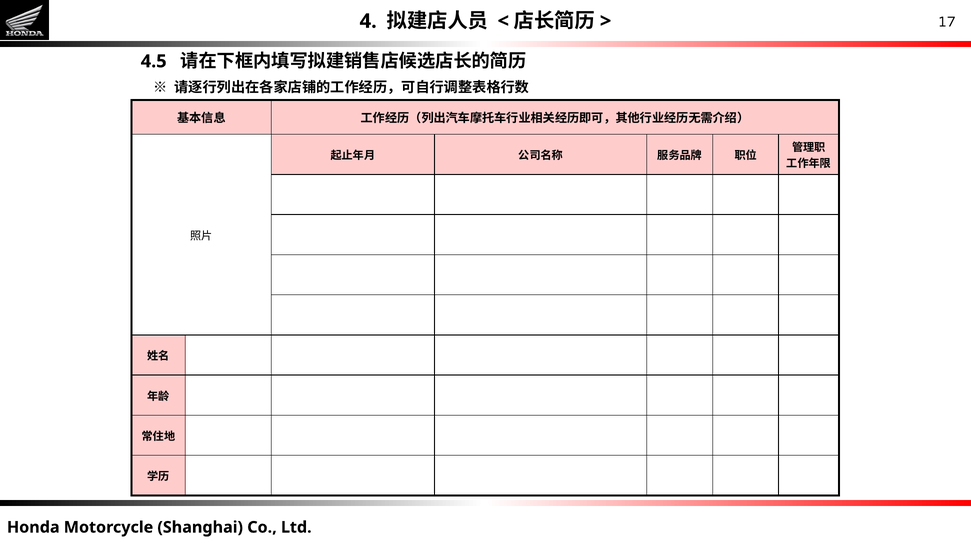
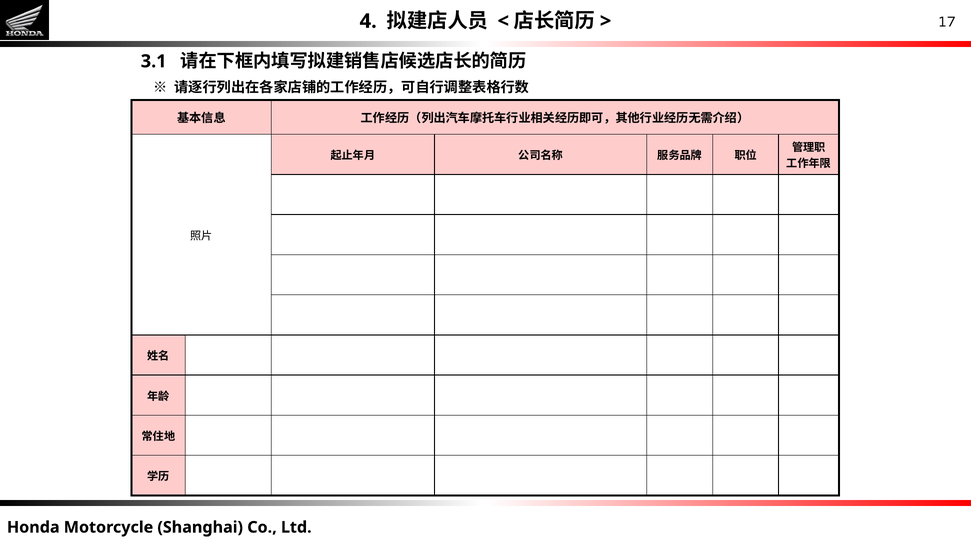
4.5: 4.5 -> 3.1 (154, 61)
